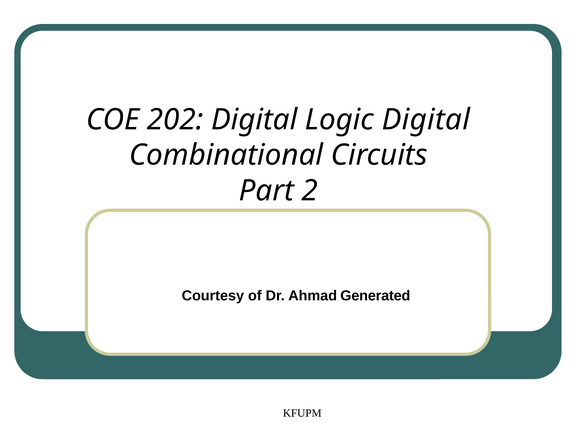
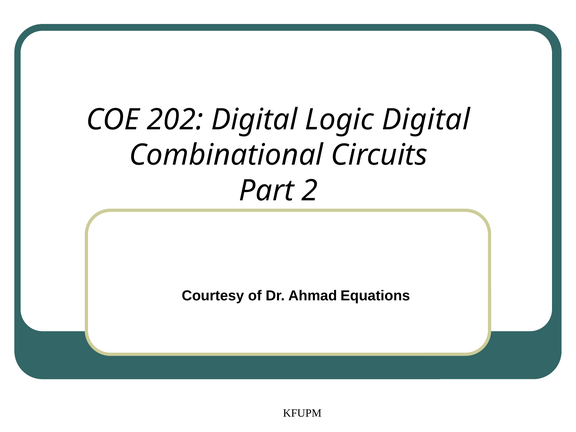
Generated: Generated -> Equations (375, 296)
